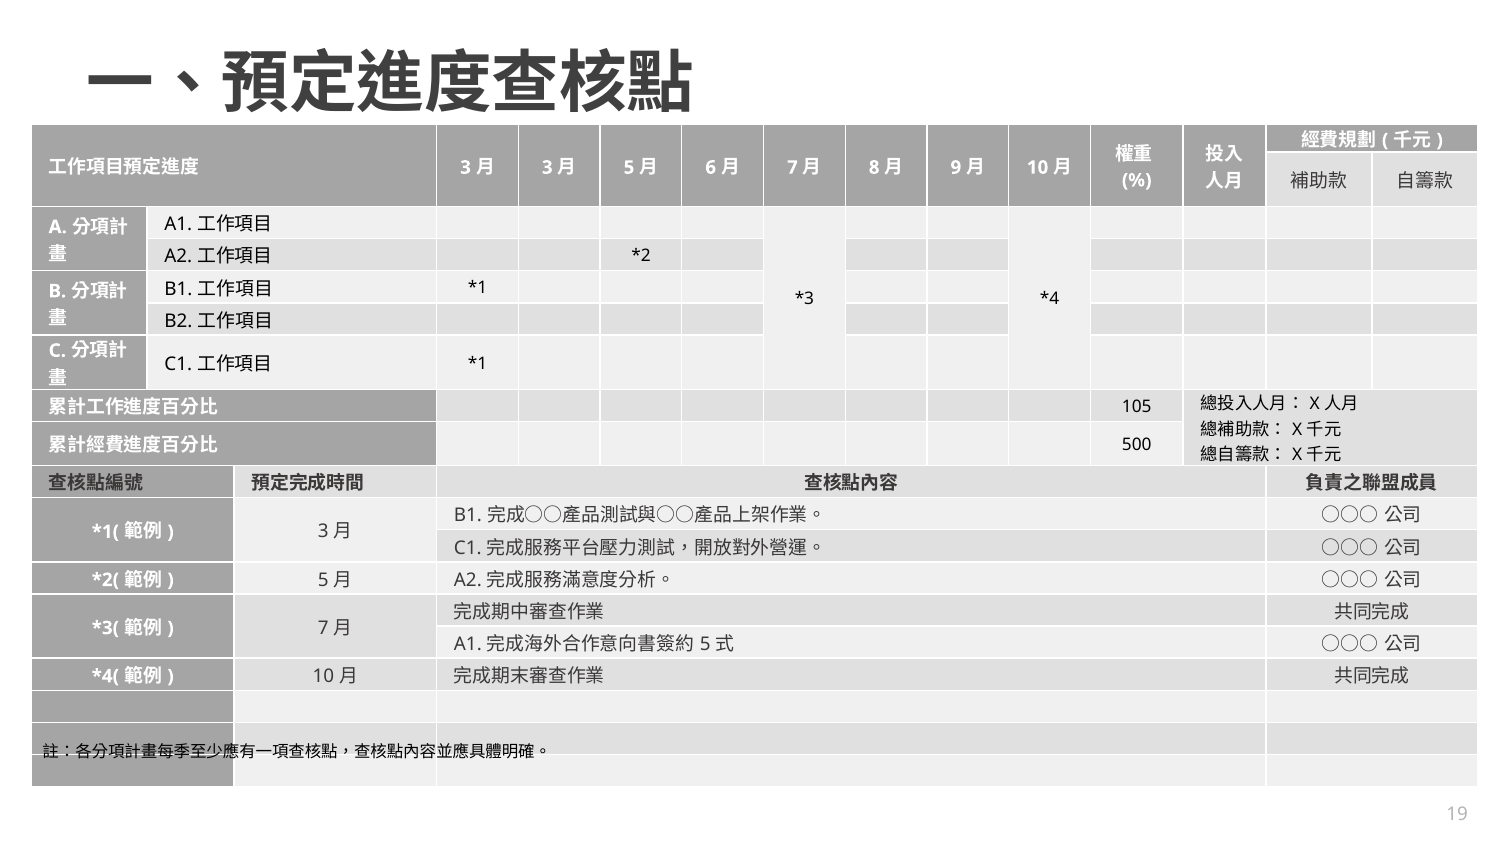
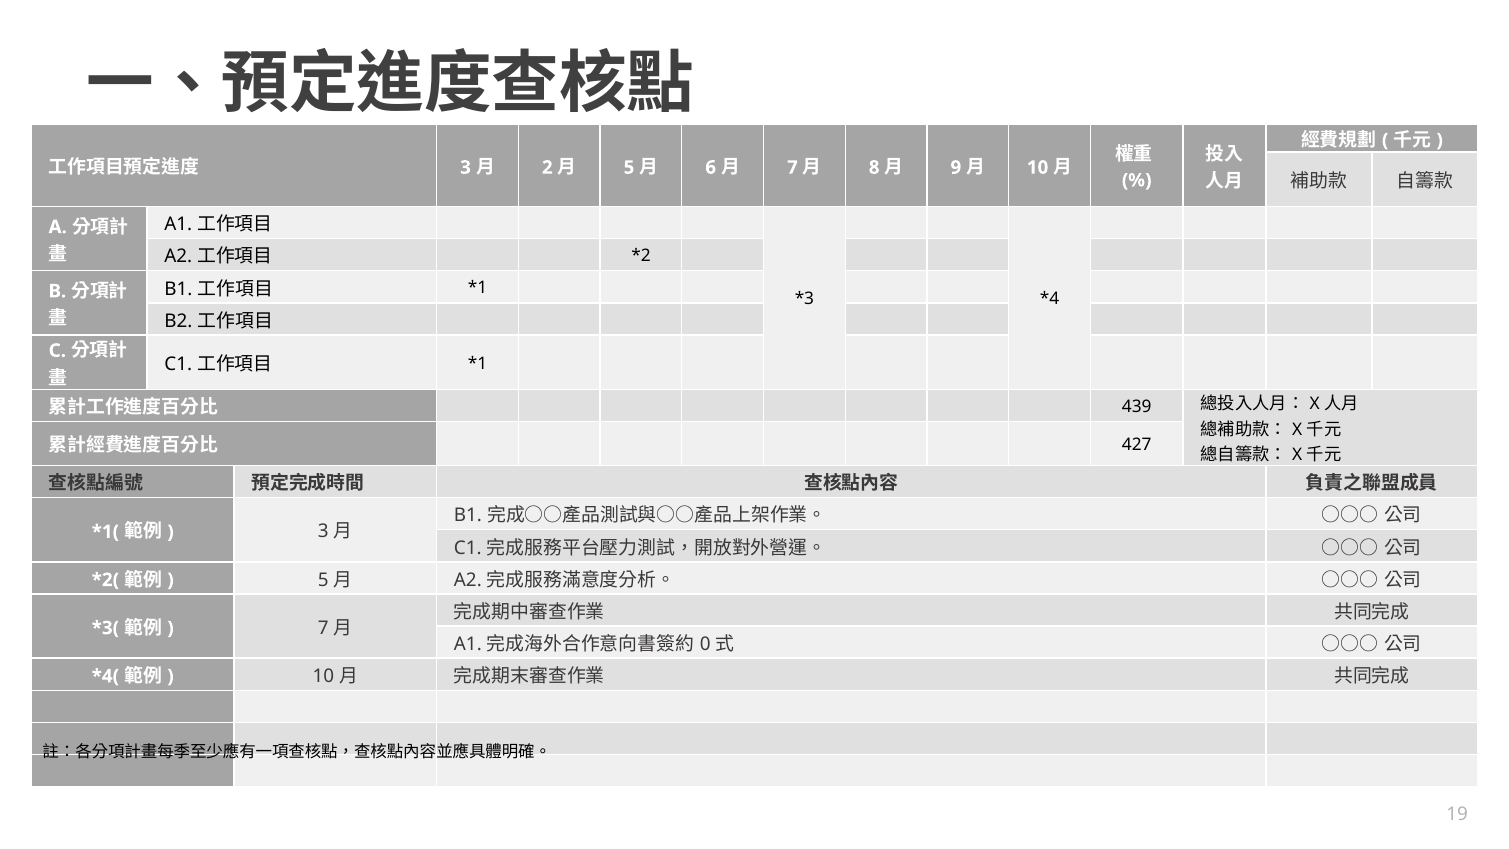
3: 3 -> 2 (547, 167)
105: 105 -> 439 (1137, 407)
500: 500 -> 427 (1137, 445)
5: 5 -> 0 (705, 644)
